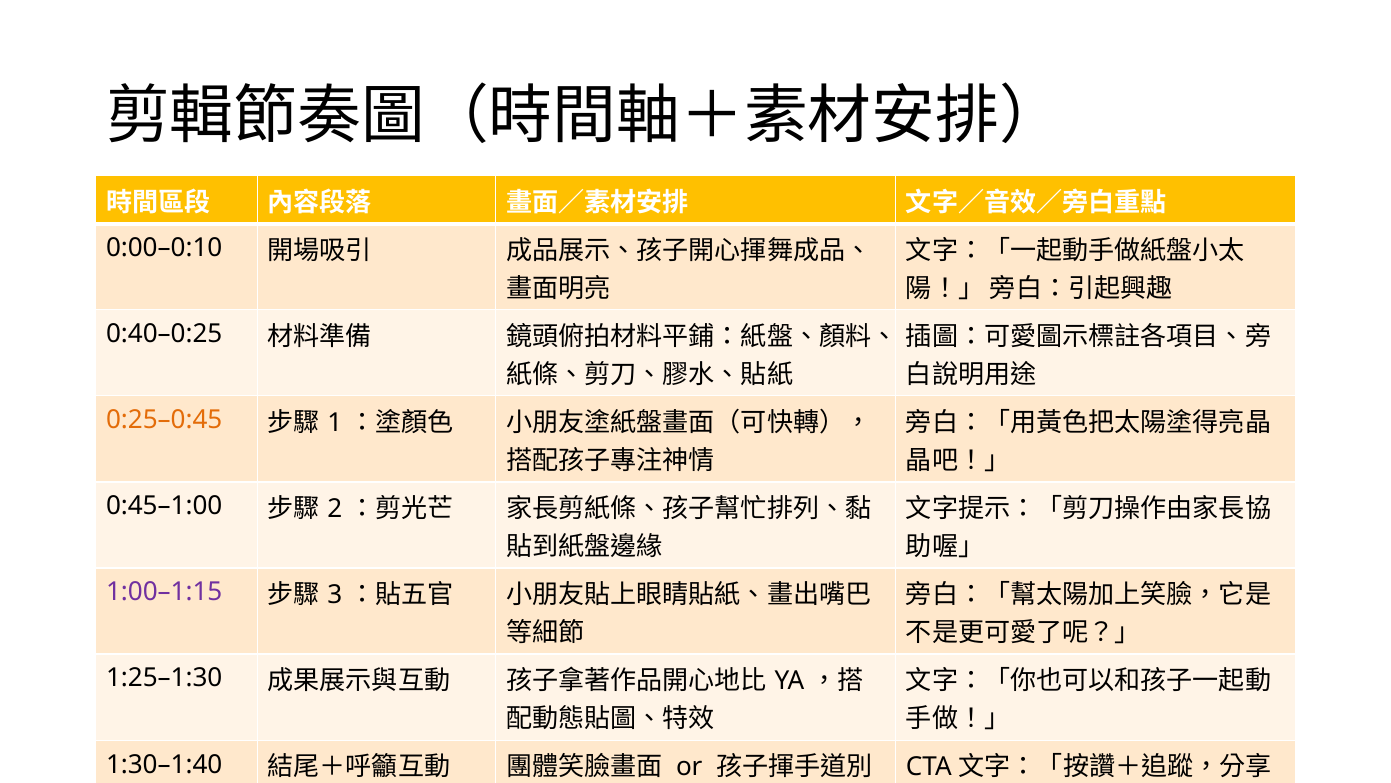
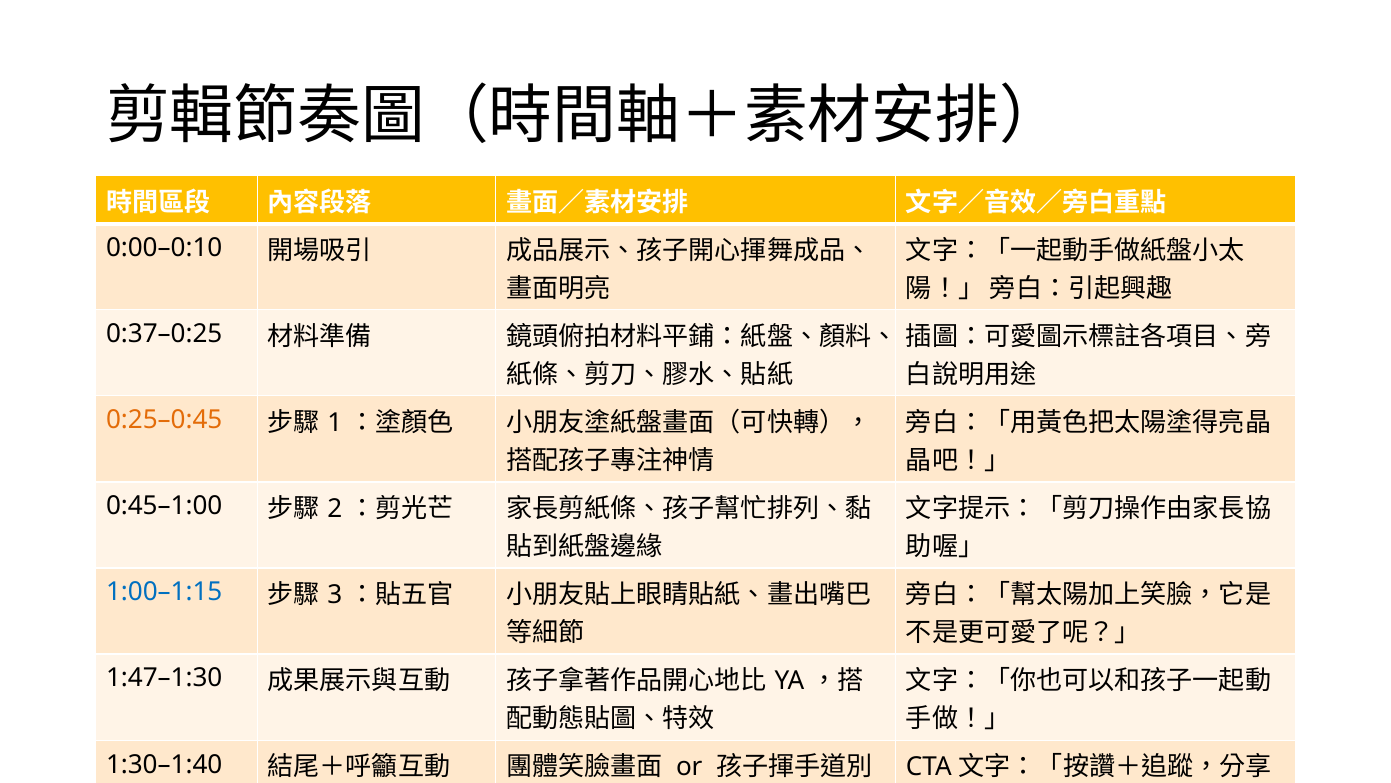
0:40–0:25: 0:40–0:25 -> 0:37–0:25 (164, 334)
1:00–1:15 colour: purple -> blue (164, 592)
1:25–1:30: 1:25–1:30 -> 1:47–1:30 (164, 678)
